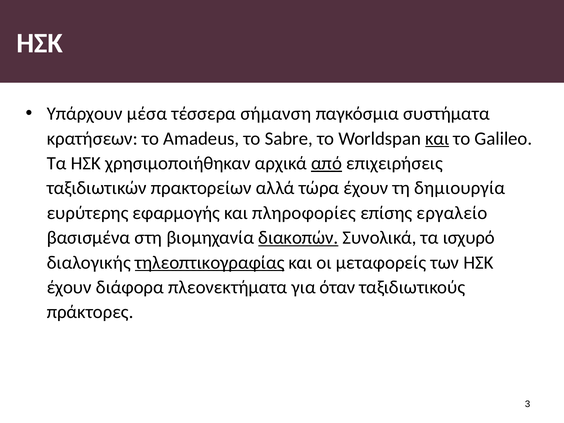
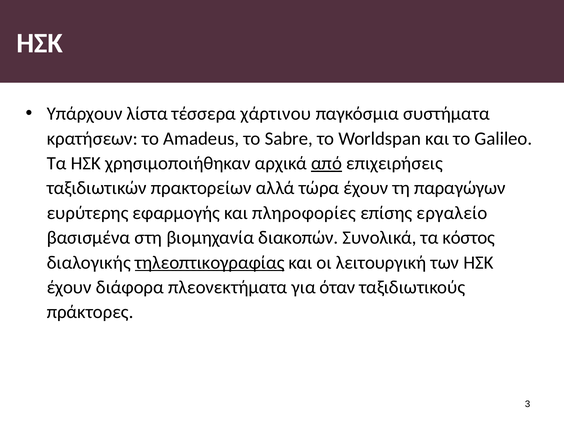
μέσα: μέσα -> λίστα (147, 114)
σήμανση: σήμανση -> χάρτινου (276, 114)
και underline: present -> none (437, 138)
δημιουργία: δημιουργία -> παραγώγων (460, 188)
διακοπών underline: present -> none (298, 238)
ισχυρό: ισχυρό -> κόστος (469, 238)
μεταφορείς: μεταφορείς -> λειτουργική (381, 262)
